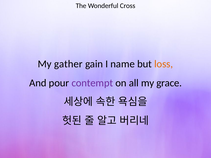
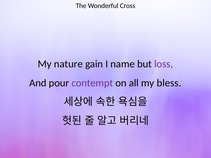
gather: gather -> nature (68, 64)
loss colour: orange -> purple (164, 64)
grace: grace -> bless (169, 83)
